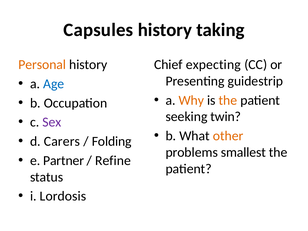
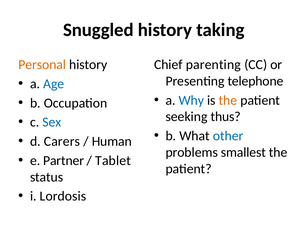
Capsules: Capsules -> Snuggled (98, 30)
expecting: expecting -> parenting (213, 65)
guidestrip: guidestrip -> telephone (255, 81)
Why colour: orange -> blue (191, 100)
twin: twin -> thus (226, 117)
Sex colour: purple -> blue (52, 122)
other colour: orange -> blue (228, 136)
Folding: Folding -> Human (112, 141)
Refine: Refine -> Tablet (113, 161)
